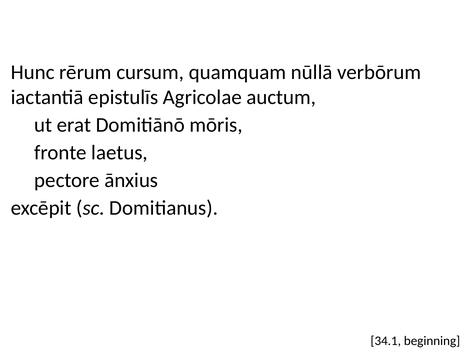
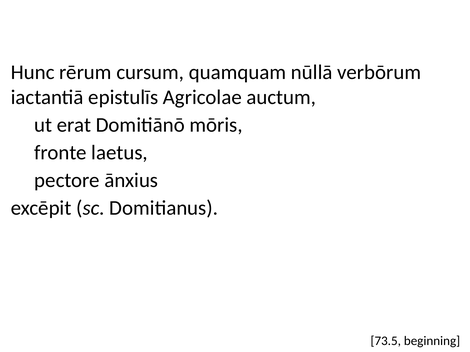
34.1: 34.1 -> 73.5 (386, 341)
